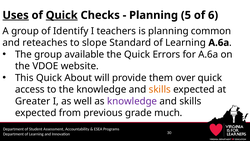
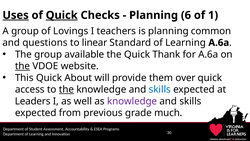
5: 5 -> 6 (186, 15)
6: 6 -> 1 (213, 15)
Identify: Identify -> Lovings (71, 31)
reteaches: reteaches -> questions (45, 43)
slope: slope -> linear (95, 43)
Errors: Errors -> Thank (166, 54)
the underline: none -> present (22, 66)
the underline: none -> present (66, 89)
skills colour: orange -> blue (160, 89)
Greater: Greater -> Leaders (33, 101)
